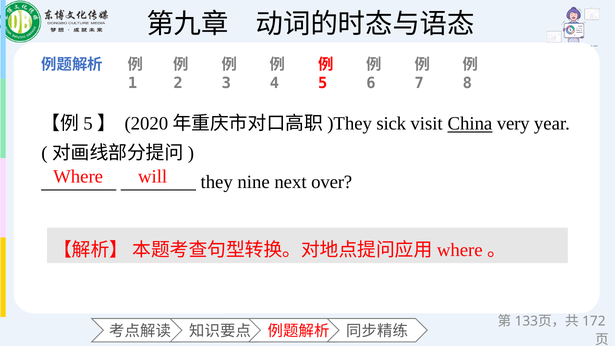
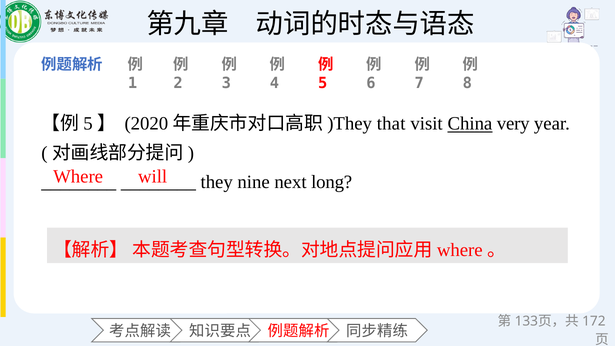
sick: sick -> that (391, 124)
over: over -> long (332, 182)
